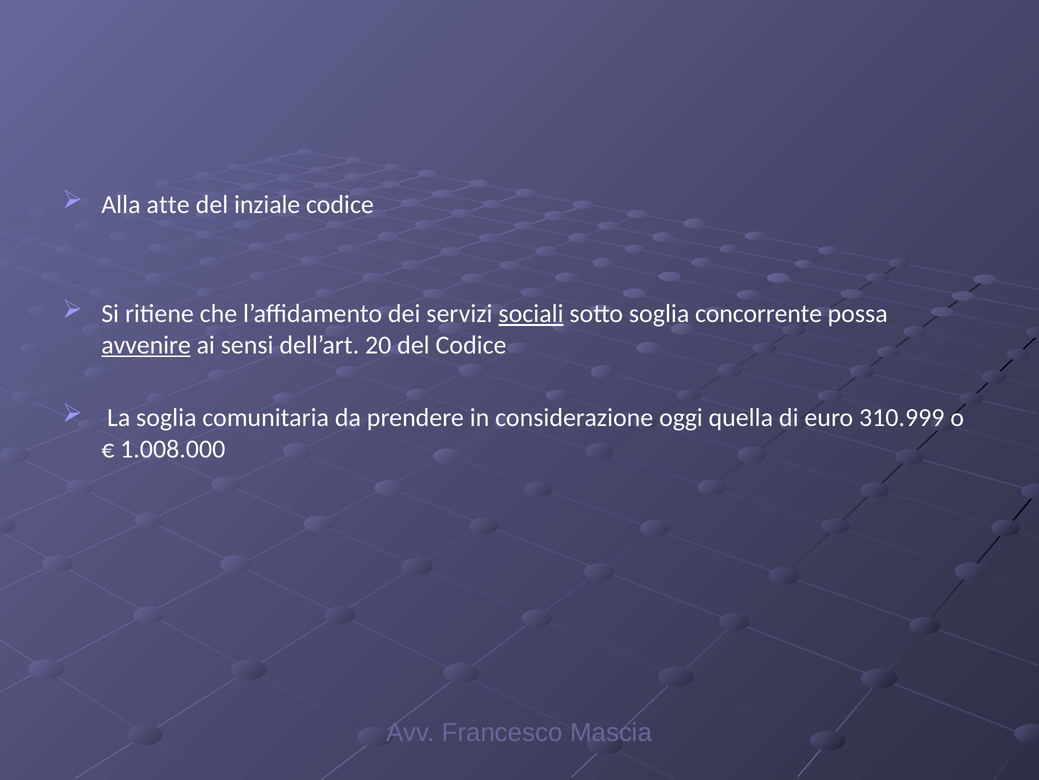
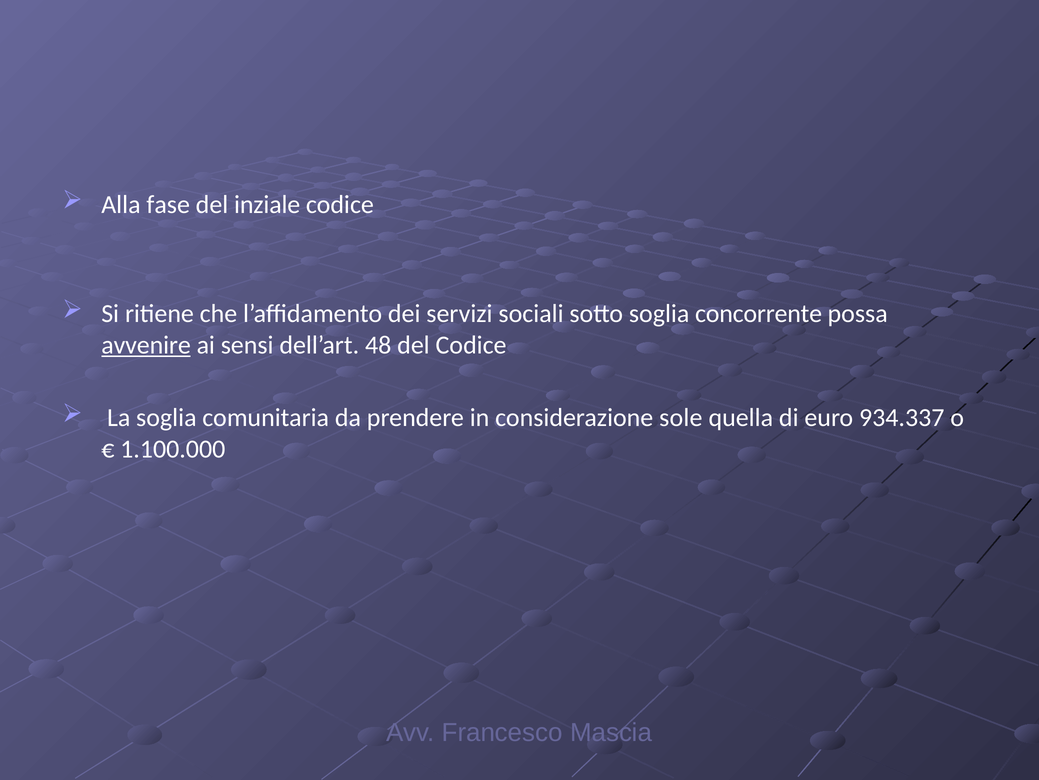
atte: atte -> fase (168, 204)
sociali underline: present -> none (531, 314)
20: 20 -> 48 (378, 345)
oggi: oggi -> sole (681, 417)
310.999: 310.999 -> 934.337 (902, 417)
1.008.000: 1.008.000 -> 1.100.000 (173, 449)
